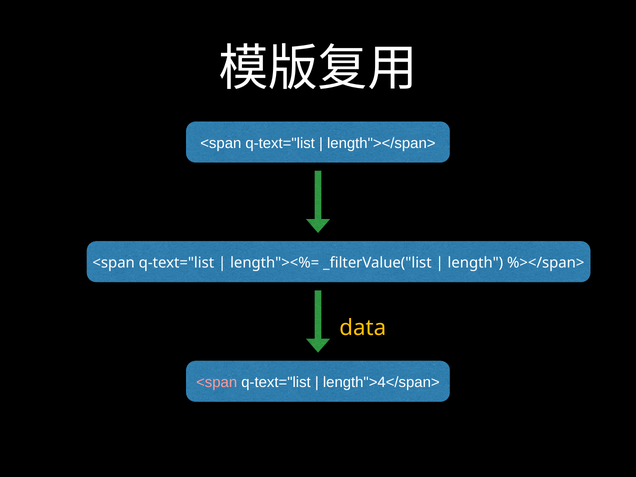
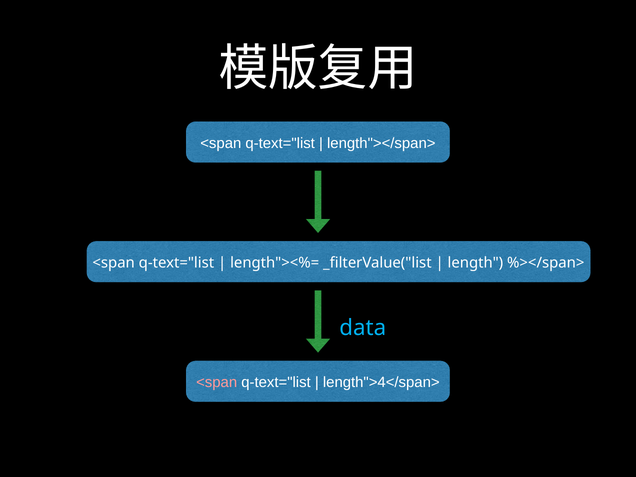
data colour: yellow -> light blue (363, 328)
